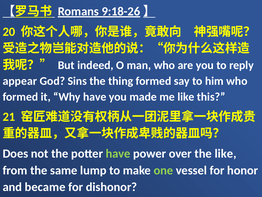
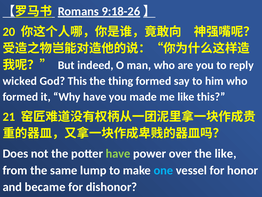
appear: appear -> wicked (20, 81)
God Sins: Sins -> This (77, 81)
one colour: light green -> light blue (163, 170)
